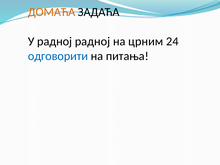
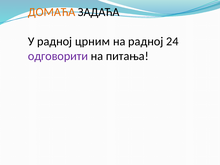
радној радној: радној -> црним (92, 41)
на црним: црним -> радној (146, 41)
одговорити colour: blue -> purple (58, 56)
